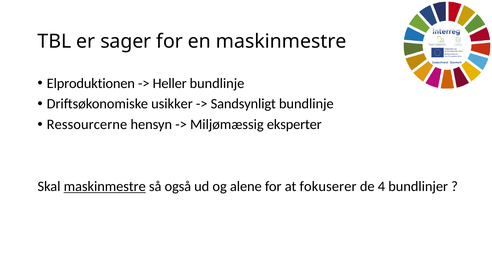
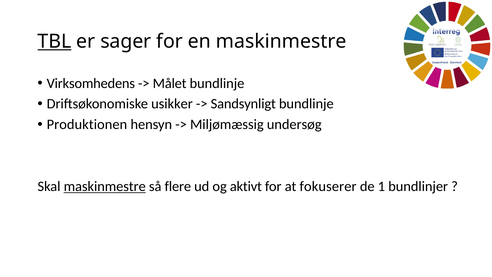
TBL underline: none -> present (54, 41)
Elproduktionen: Elproduktionen -> Virksomhedens (91, 83)
Heller: Heller -> Målet (170, 83)
Ressourcerne: Ressourcerne -> Produktionen (87, 124)
eksperter: eksperter -> undersøg (294, 124)
også: også -> flere (178, 186)
alene: alene -> aktivt (246, 186)
4: 4 -> 1 (381, 186)
